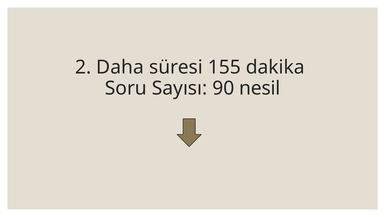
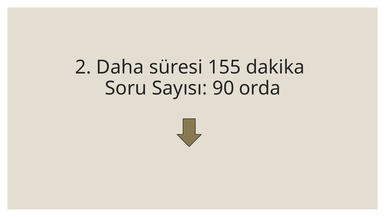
nesil: nesil -> orda (260, 88)
